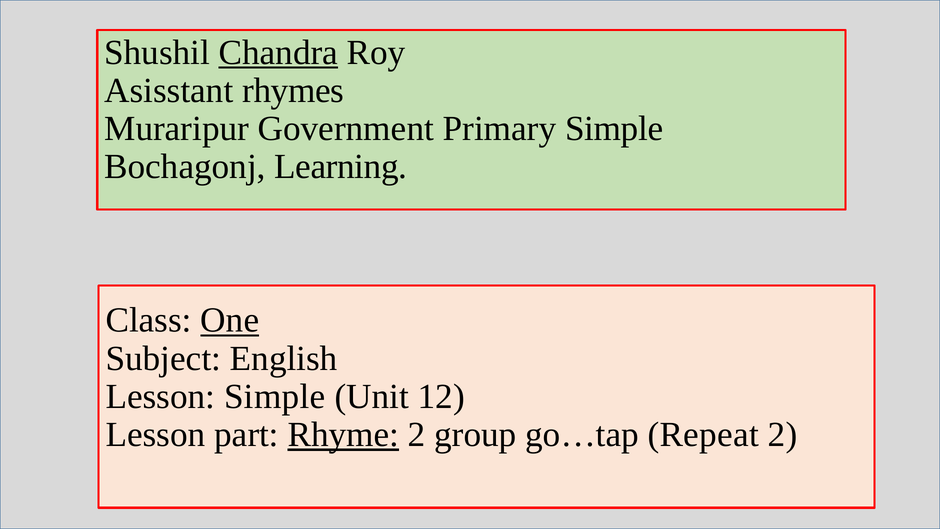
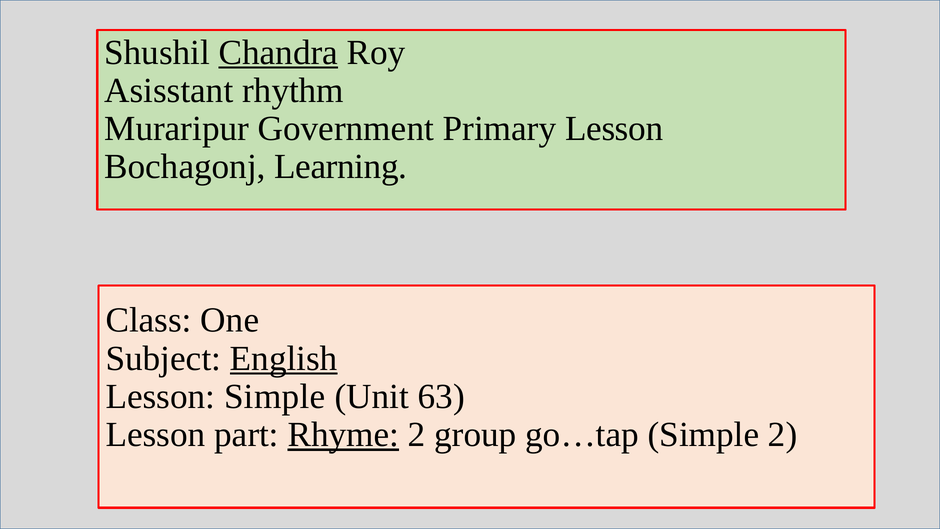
rhymes: rhymes -> rhythm (293, 90)
Primary Simple: Simple -> Lesson (614, 129)
One underline: present -> none (230, 320)
English underline: none -> present (284, 358)
12: 12 -> 63 (441, 396)
go…tap Repeat: Repeat -> Simple (703, 434)
